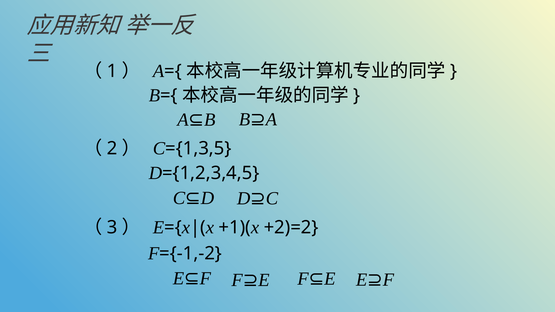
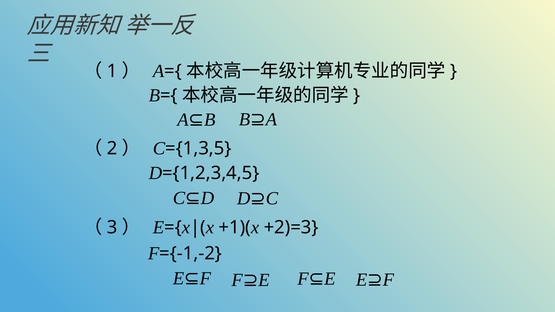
+2)=2: +2)=2 -> +2)=3 (291, 227)
